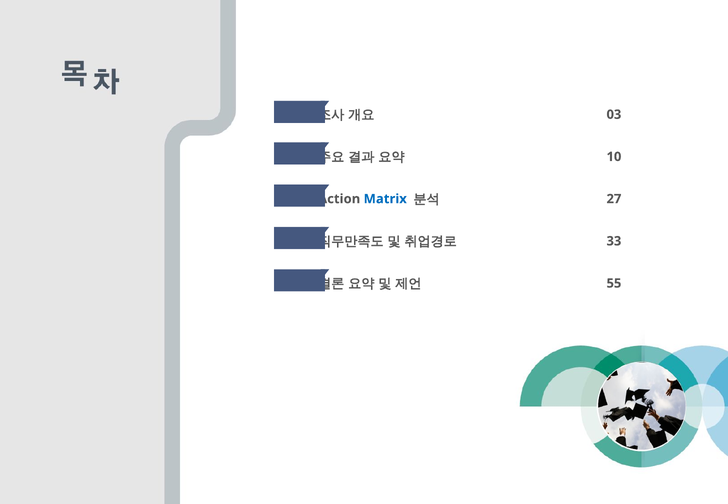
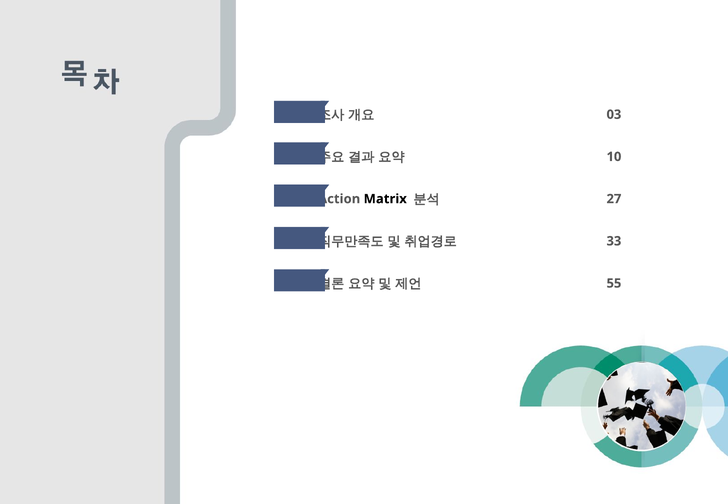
Matrix colour: blue -> black (385, 199)
